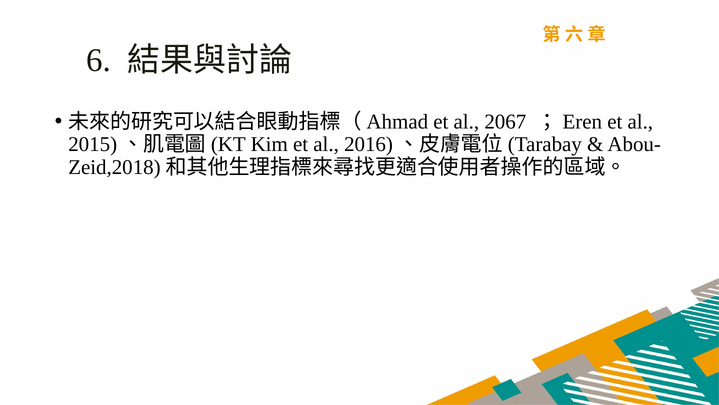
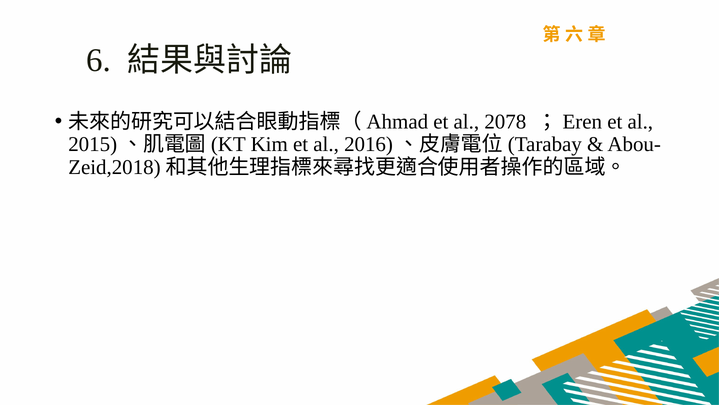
2067: 2067 -> 2078 (505, 122)
